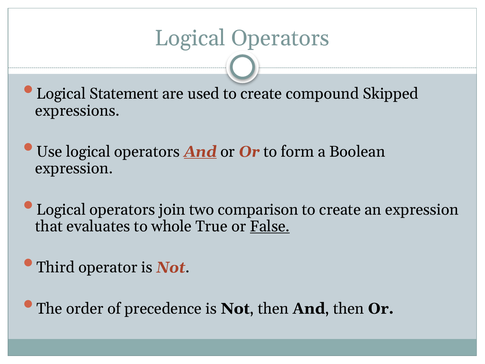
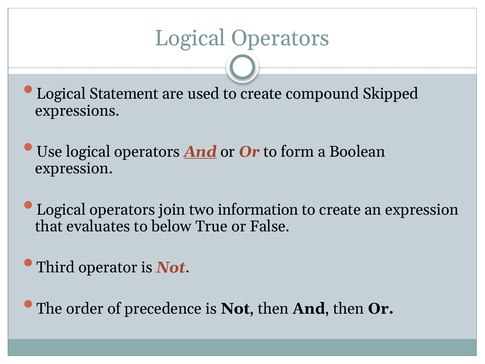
comparison: comparison -> information (258, 209)
whole: whole -> below (171, 226)
False underline: present -> none (270, 226)
